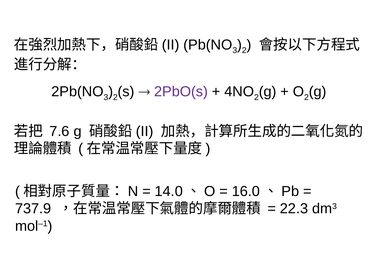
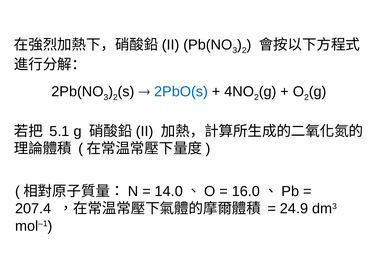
2PbO(s colour: purple -> blue (181, 92)
7.6: 7.6 -> 5.1 (60, 131)
737.9: 737.9 -> 207.4 (33, 209)
22.3: 22.3 -> 24.9 (294, 209)
